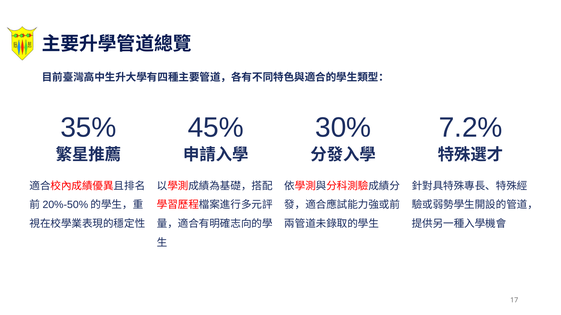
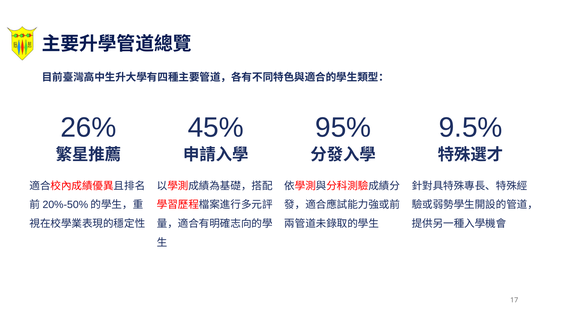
35%: 35% -> 26% (88, 128)
30%: 30% -> 95% (343, 128)
7.2%: 7.2% -> 9.5% (471, 128)
